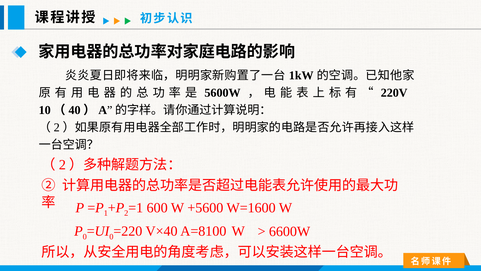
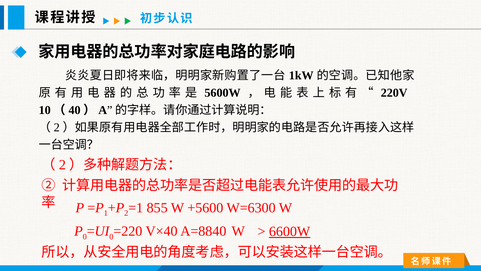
600: 600 -> 855 (157, 208)
W=1600: W=1600 -> W=6300 (251, 208)
A=8100: A=8100 -> A=8840 (203, 231)
6600W underline: none -> present (290, 231)
